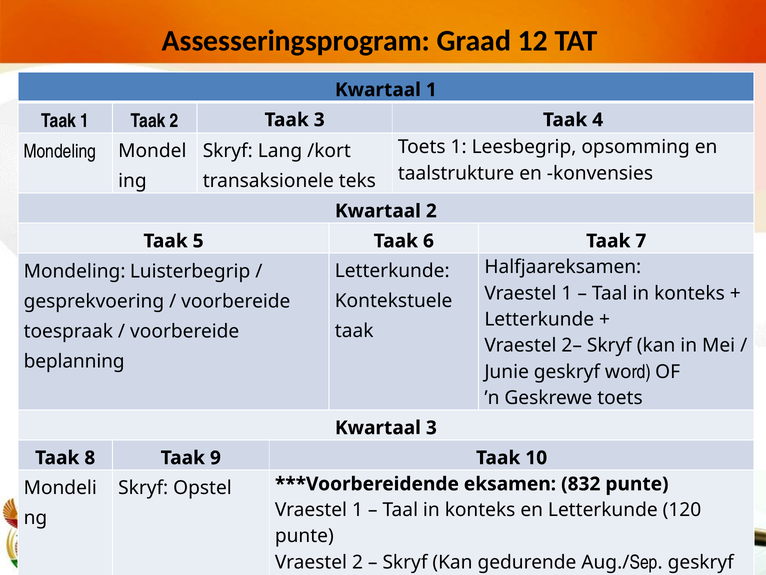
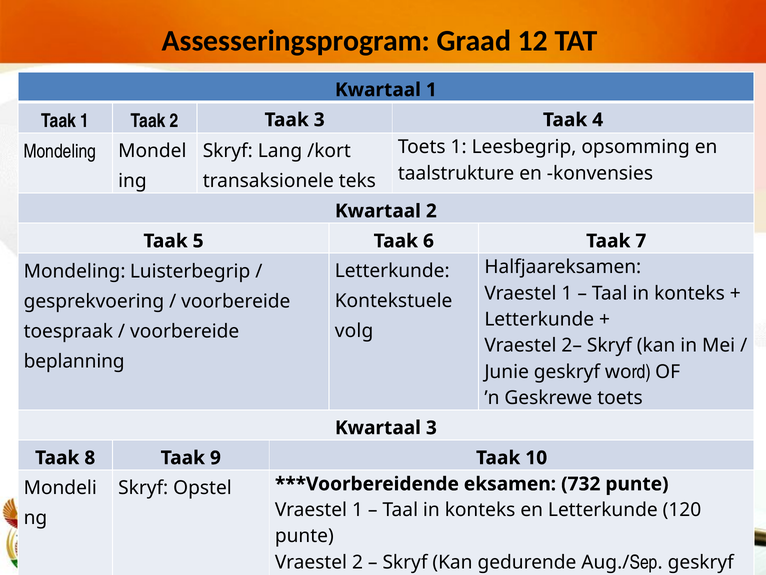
taak: taak -> volg (354, 331)
832: 832 -> 732 (581, 484)
